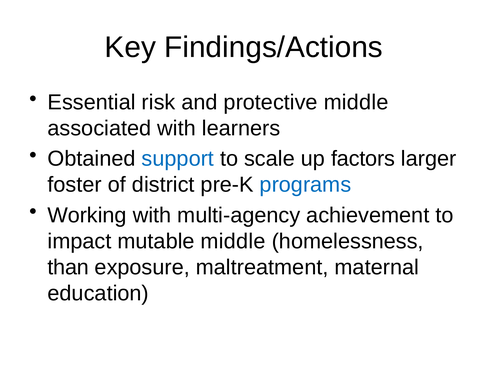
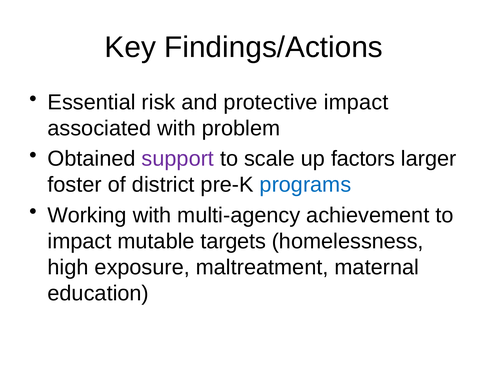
protective middle: middle -> impact (356, 102)
learners: learners -> problem (241, 128)
support colour: blue -> purple (178, 159)
mutable middle: middle -> targets (233, 241)
than: than -> high (68, 267)
